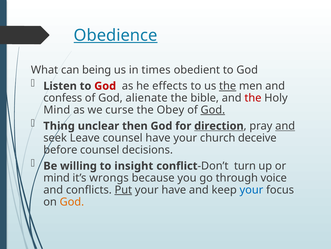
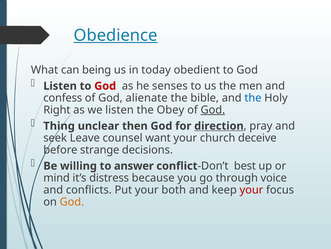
times: times -> today (156, 70)
effects: effects -> senses (170, 86)
the underline: present -> none (228, 86)
the colour: red -> blue (253, 98)
Mind: Mind -> Right (57, 110)
we curse: curse -> listen (120, 110)
and underline: present -> none (285, 126)
counsel have: have -> want (158, 138)
before counsel: counsel -> strange (100, 149)
insight: insight -> answer (134, 166)
turn: turn -> best (245, 166)
wrongs: wrongs -> distress (109, 177)
Put underline: present -> none (123, 189)
your have: have -> both (174, 189)
your colour: blue -> red (251, 189)
